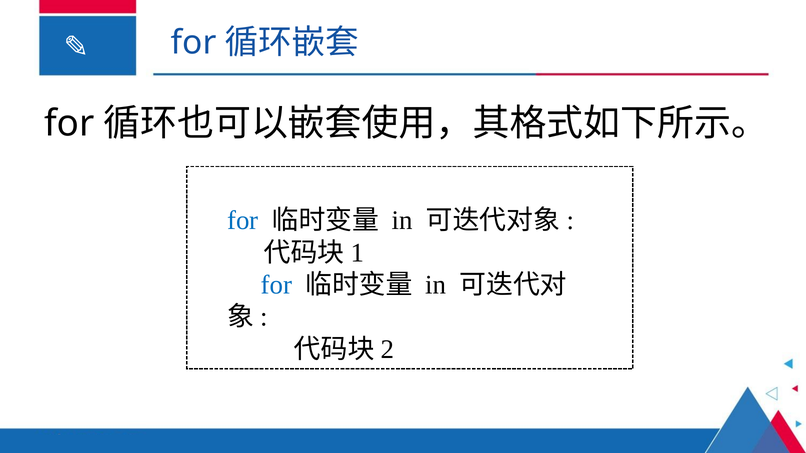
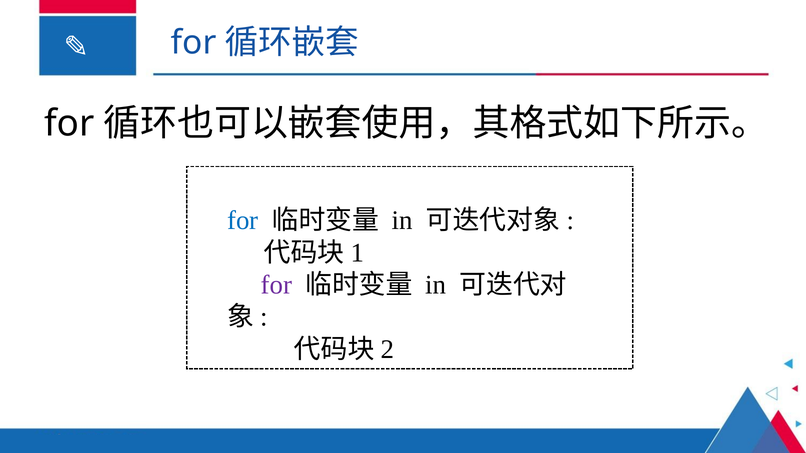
for colour: blue -> purple (276, 285)
